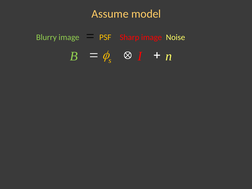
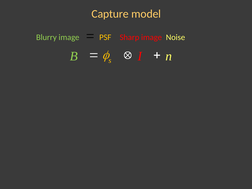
Assume: Assume -> Capture (110, 14)
